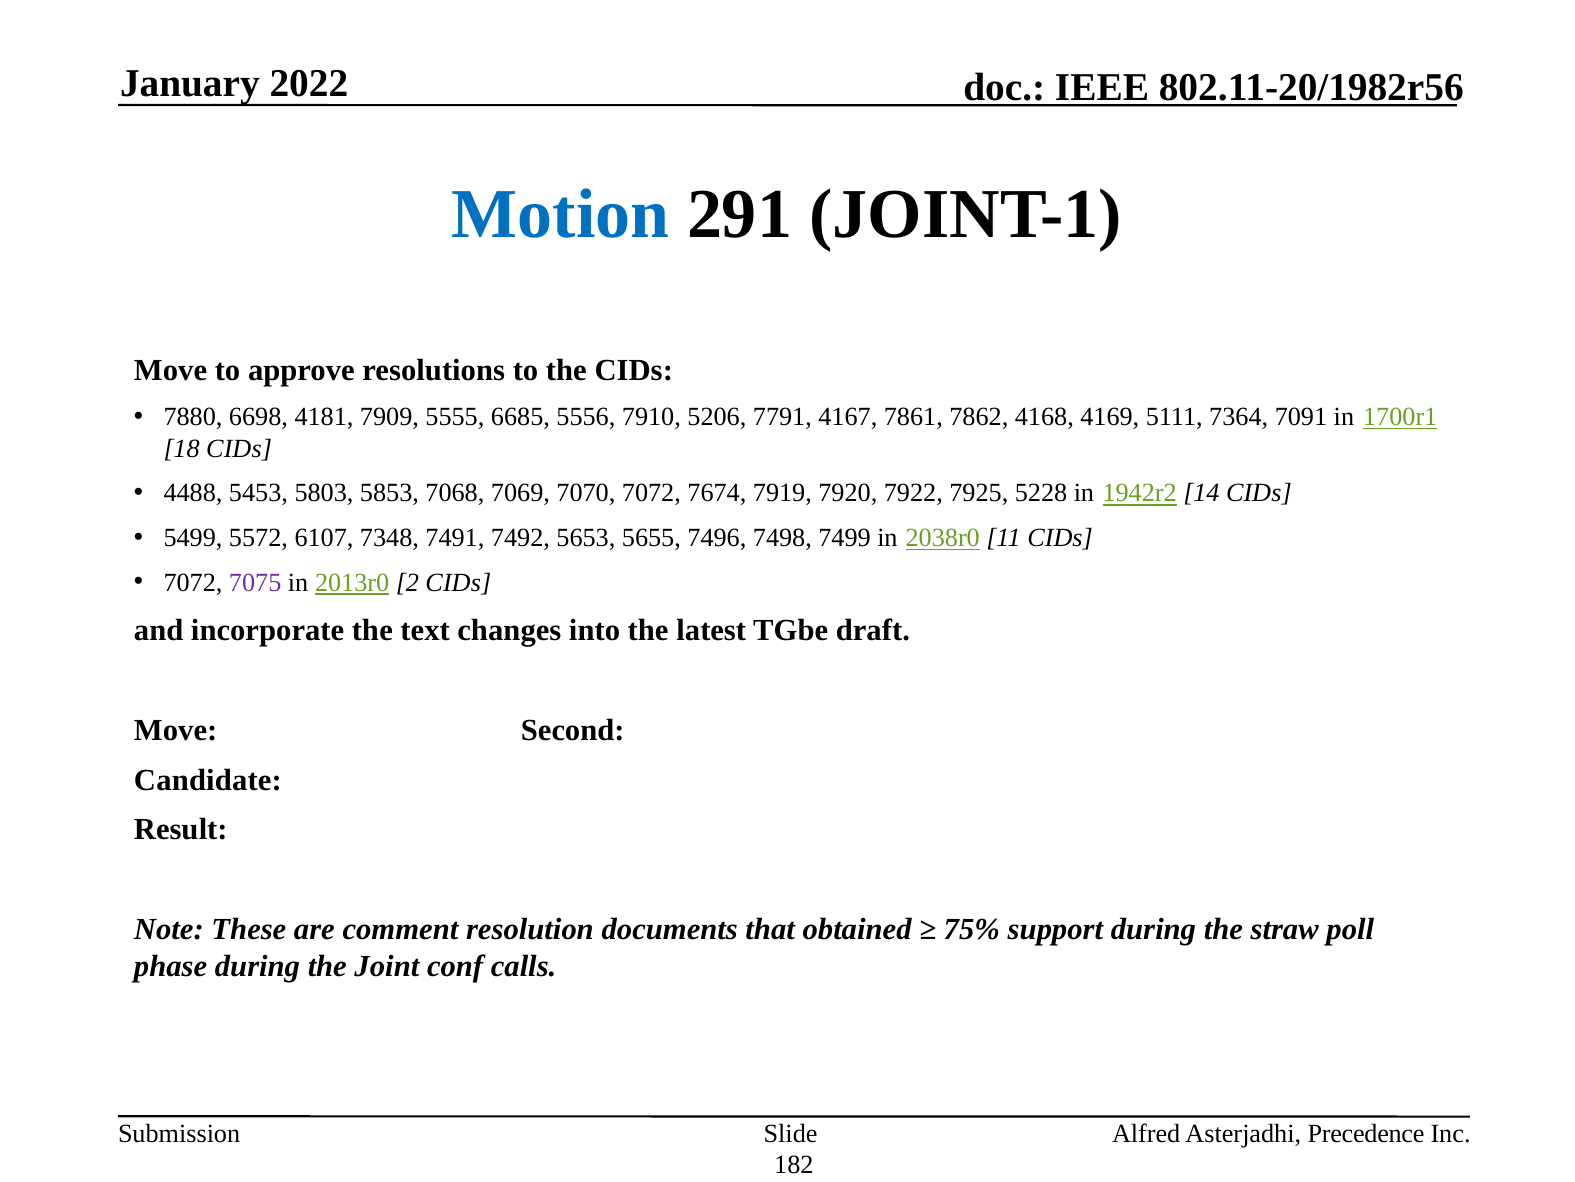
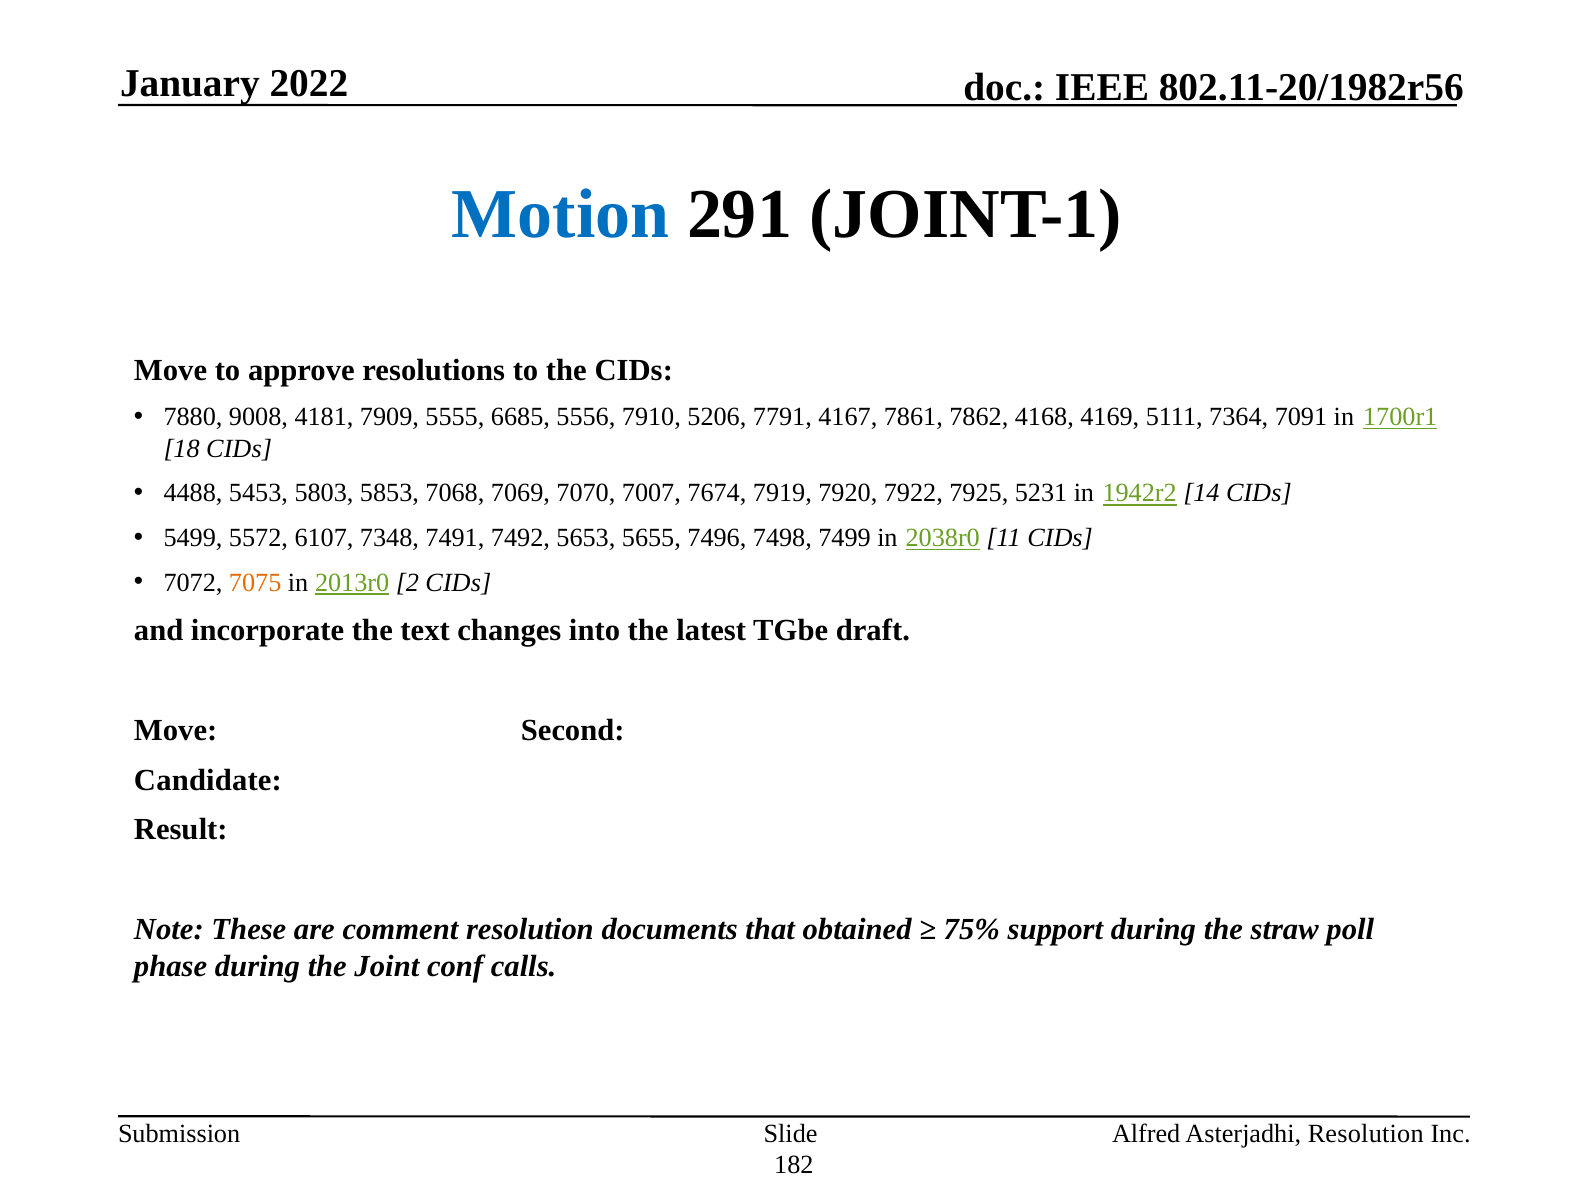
6698: 6698 -> 9008 (258, 417)
7070 7072: 7072 -> 7007 (651, 493)
5228: 5228 -> 5231 (1041, 493)
7075 colour: purple -> orange (255, 582)
Asterjadhi Precedence: Precedence -> Resolution (1366, 1133)
